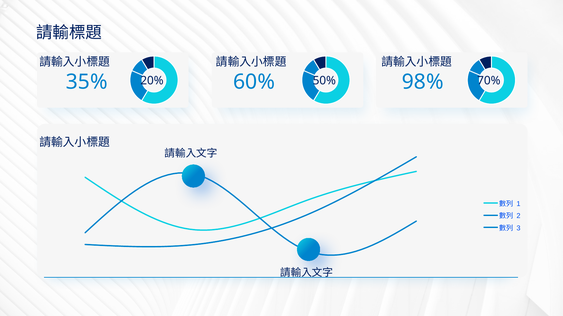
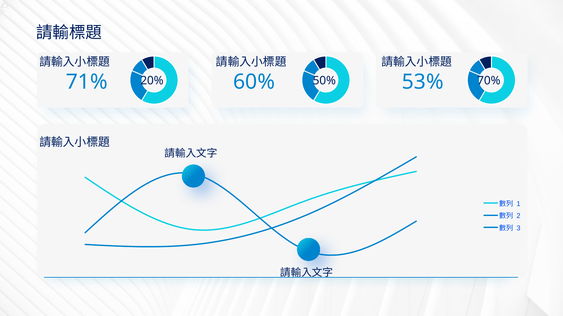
35%: 35% -> 71% (87, 82)
98%: 98% -> 53% (423, 82)
